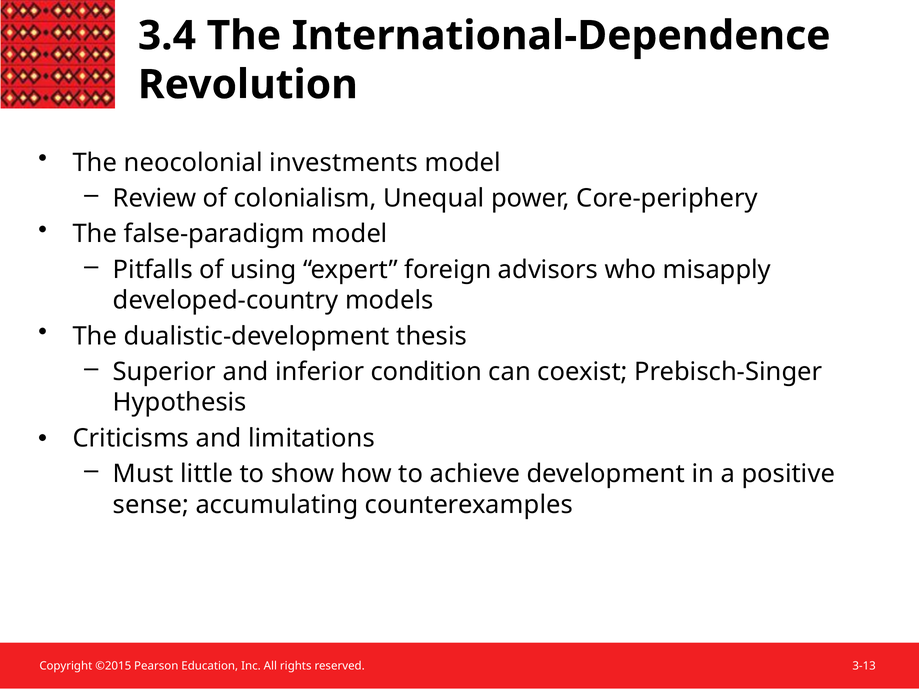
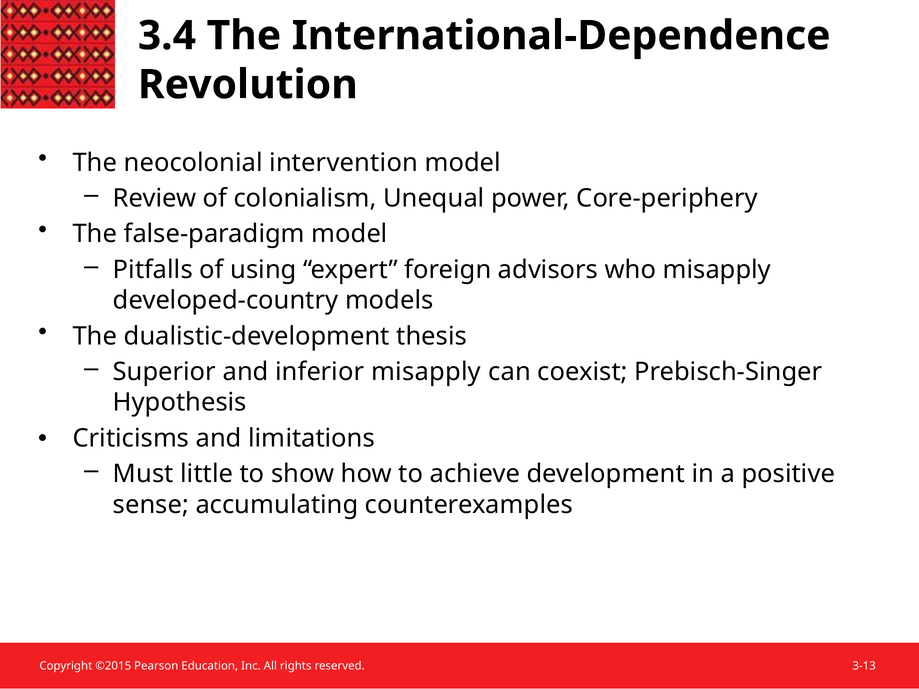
investments: investments -> intervention (344, 163)
inferior condition: condition -> misapply (426, 372)
